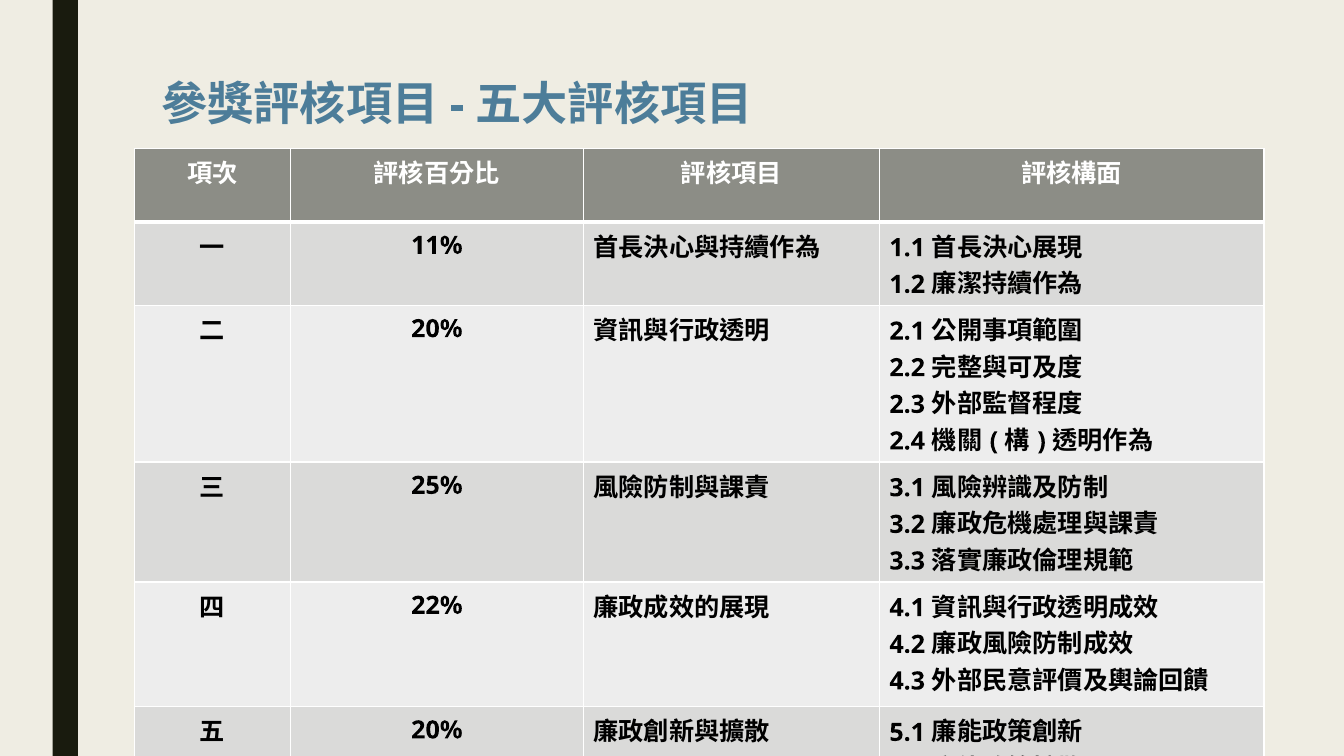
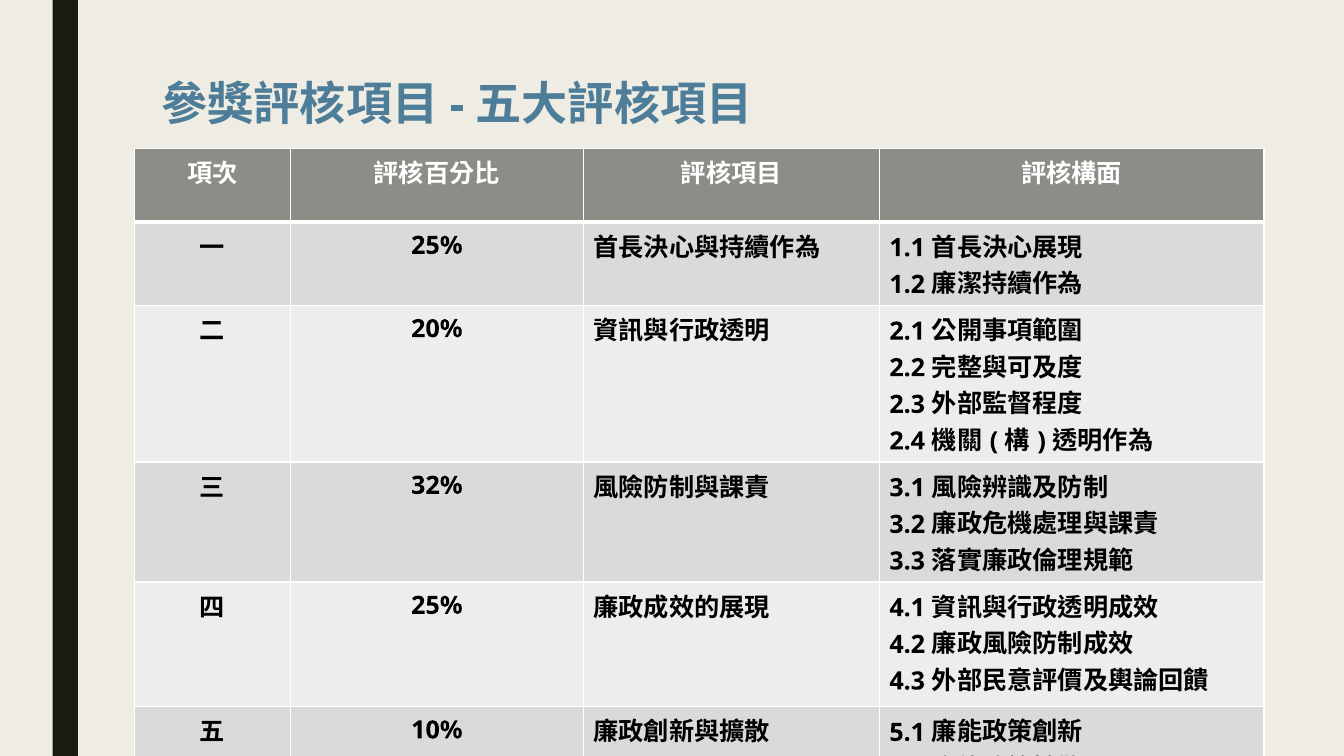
11%: 11% -> 25% (437, 246)
25%: 25% -> 32% (437, 486)
22%: 22% -> 25% (437, 606)
20%: 20% -> 10% (437, 730)
